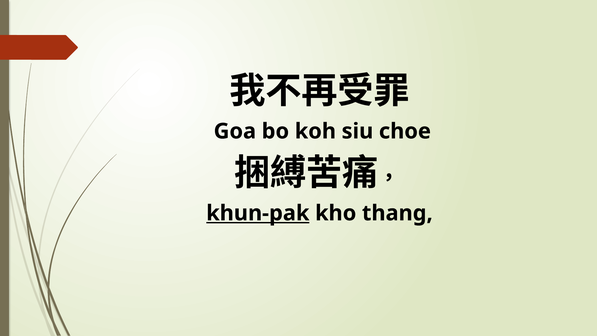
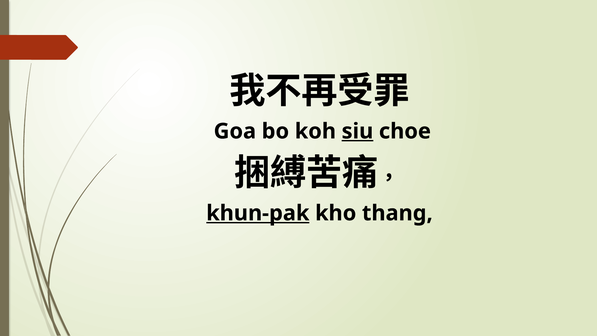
siu underline: none -> present (357, 131)
